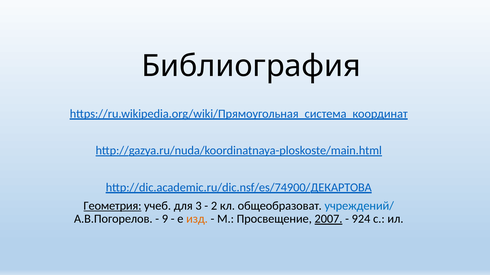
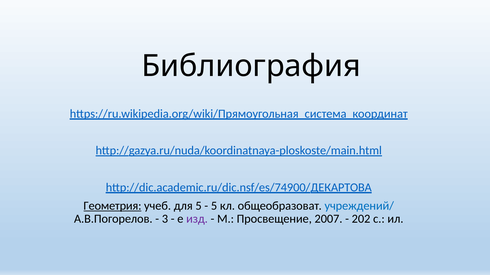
для 3: 3 -> 5 (199, 206)
2: 2 -> 5 (214, 206)
9: 9 -> 3 (165, 219)
изд colour: orange -> purple (197, 219)
2007 underline: present -> none (328, 219)
924: 924 -> 202 (361, 219)
